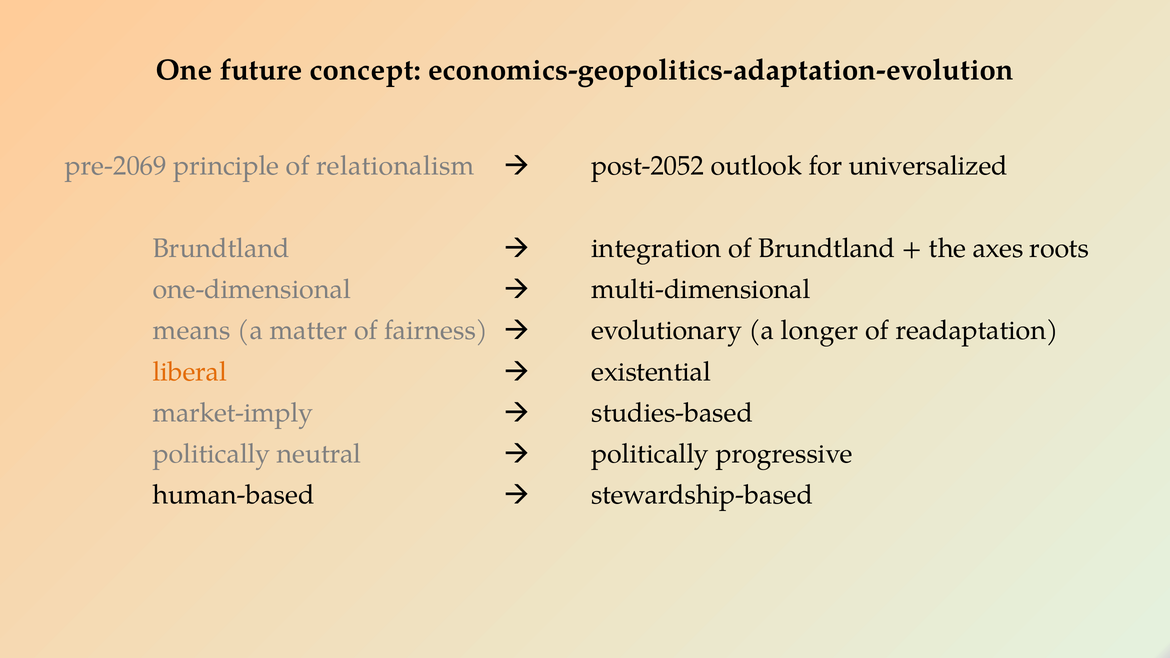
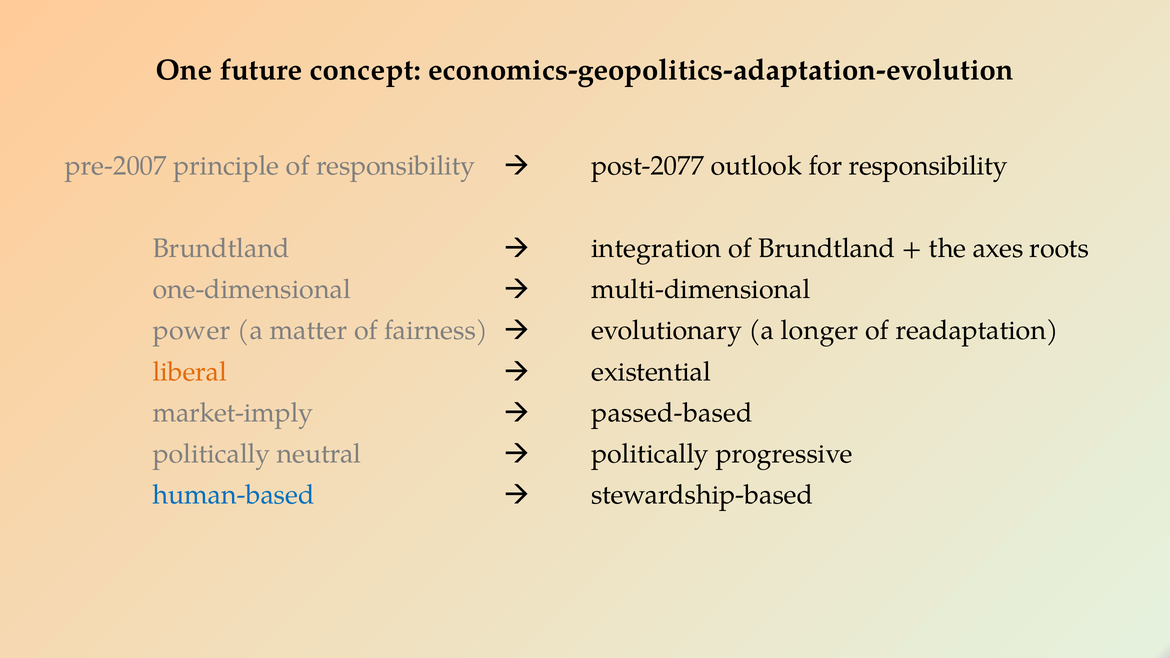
pre-2069: pre-2069 -> pre-2007 (116, 166)
of relationalism: relationalism -> responsibility (396, 166)
post-2052: post-2052 -> post-2077 (648, 166)
for universalized: universalized -> responsibility (928, 166)
means: means -> power (192, 331)
studies-based: studies-based -> passed-based (672, 413)
human-based colour: black -> blue (234, 495)
